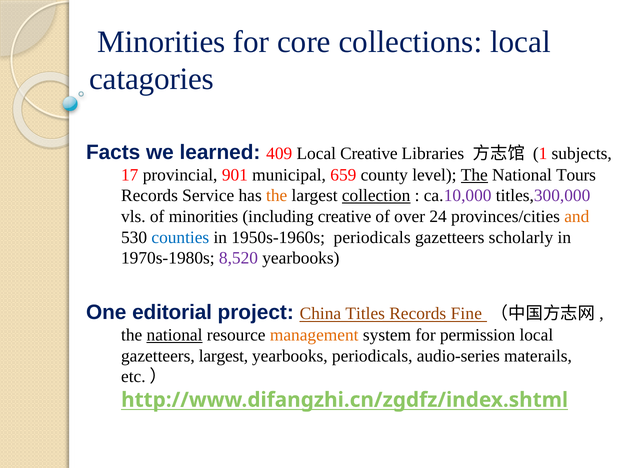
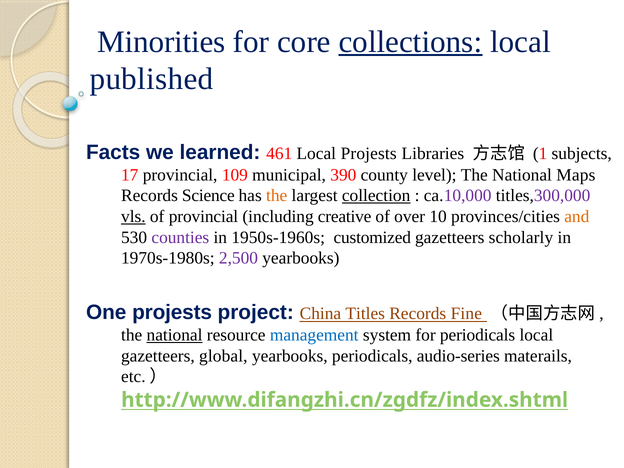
collections underline: none -> present (410, 42)
catagories: catagories -> published (151, 79)
409: 409 -> 461 (279, 153)
Local Creative: Creative -> Projests (369, 153)
901: 901 -> 109 (235, 175)
659: 659 -> 390 (343, 175)
The underline: present -> none (474, 175)
Tours: Tours -> Maps (576, 175)
Service: Service -> Science (208, 196)
vls underline: none -> present (133, 217)
of minorities: minorities -> provincial (203, 217)
24: 24 -> 10 (438, 217)
counties colour: blue -> purple (180, 237)
1950s-1960s periodicals: periodicals -> customized (372, 237)
8,520: 8,520 -> 2,500 (238, 258)
One editorial: editorial -> projests (172, 313)
management colour: orange -> blue (314, 335)
for permission: permission -> periodicals (478, 335)
gazetteers largest: largest -> global (223, 356)
